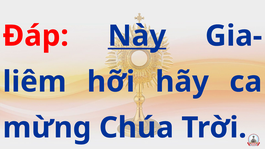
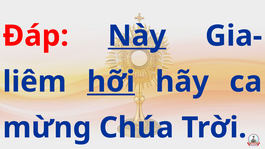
hỡi underline: none -> present (111, 82)
